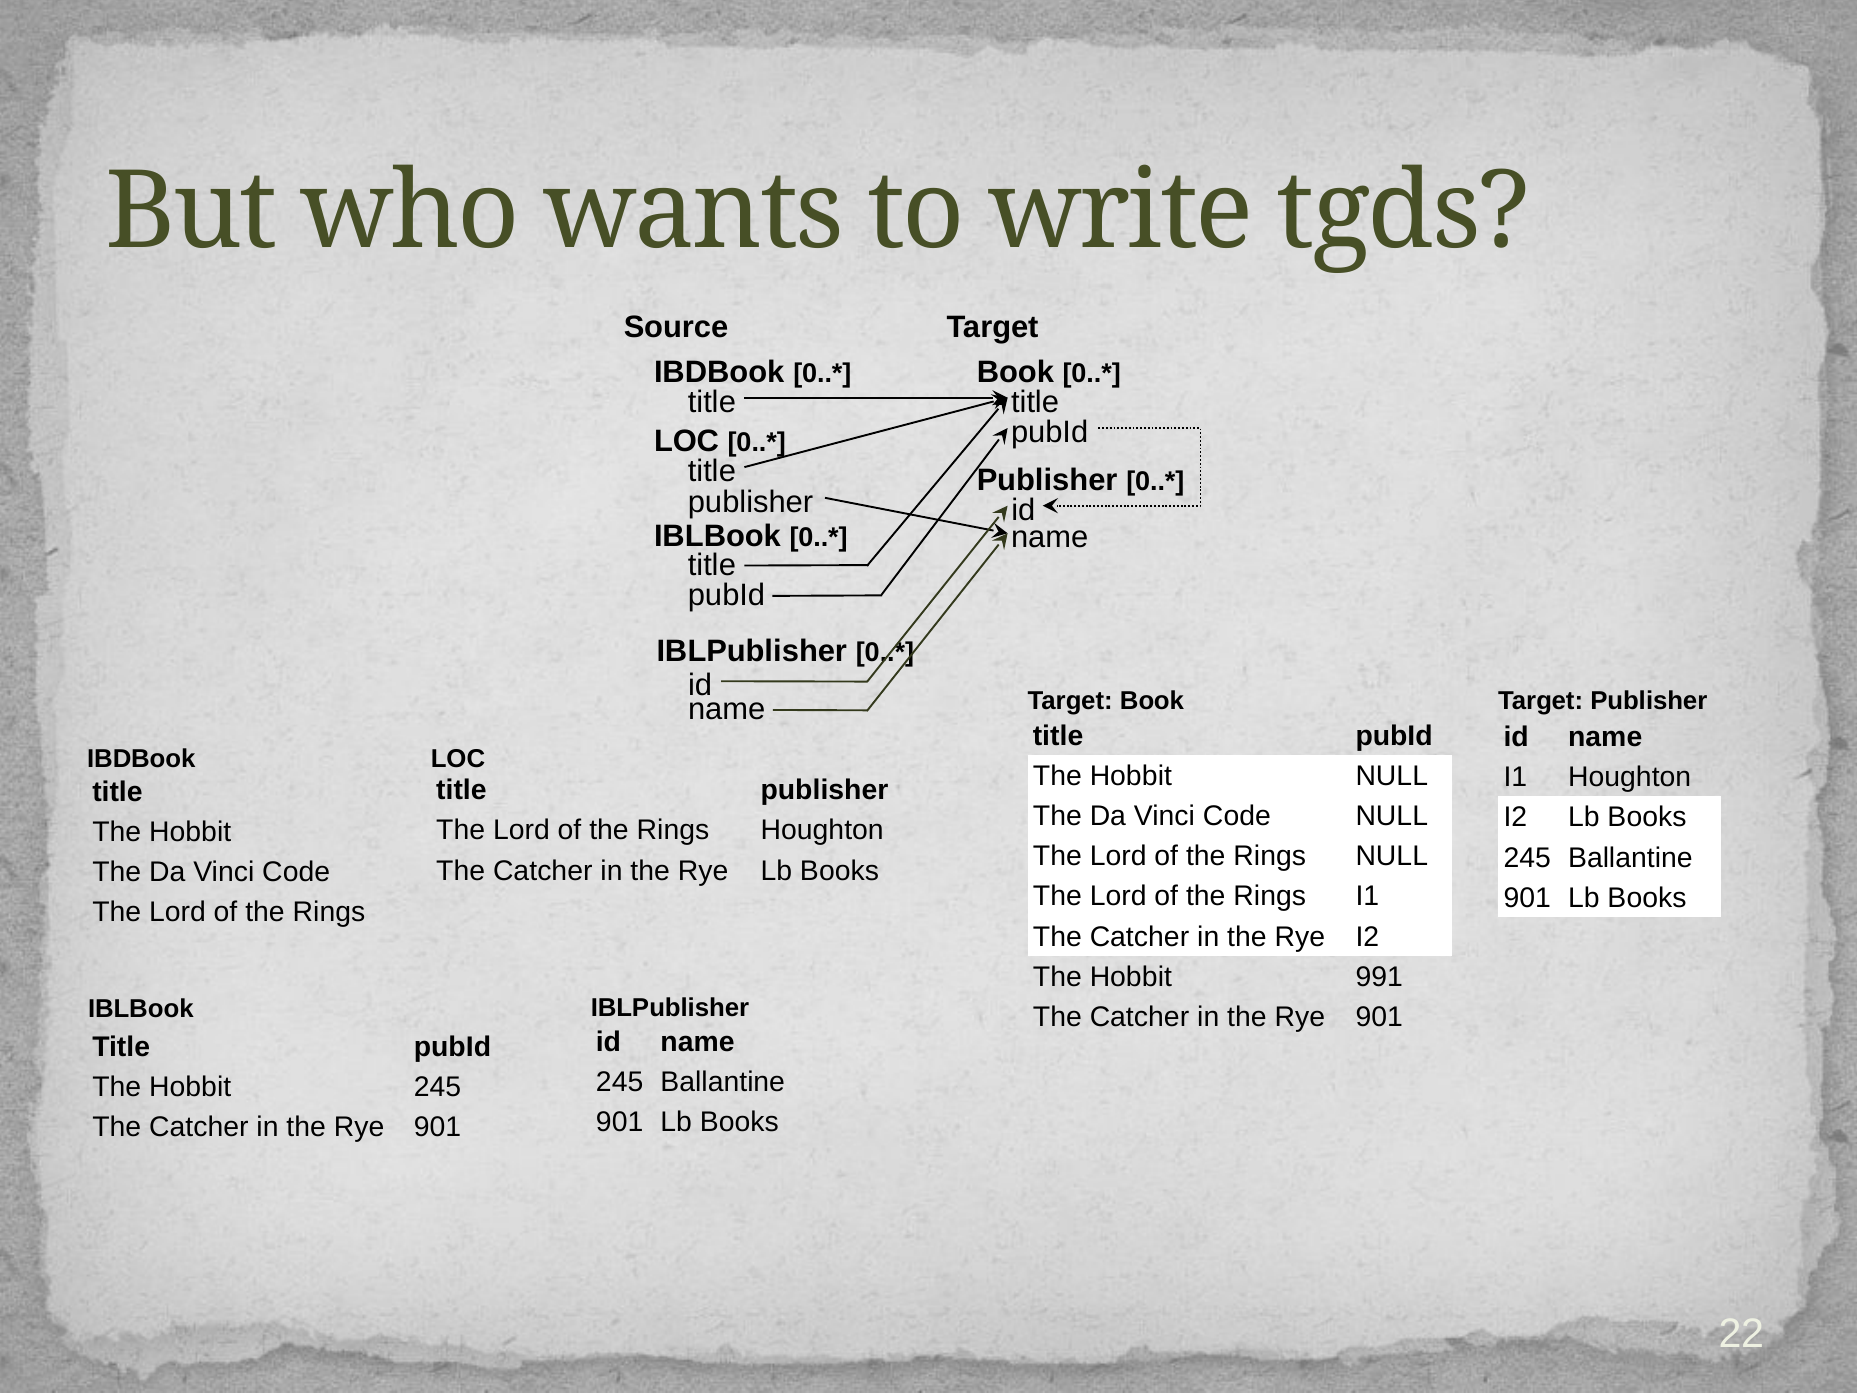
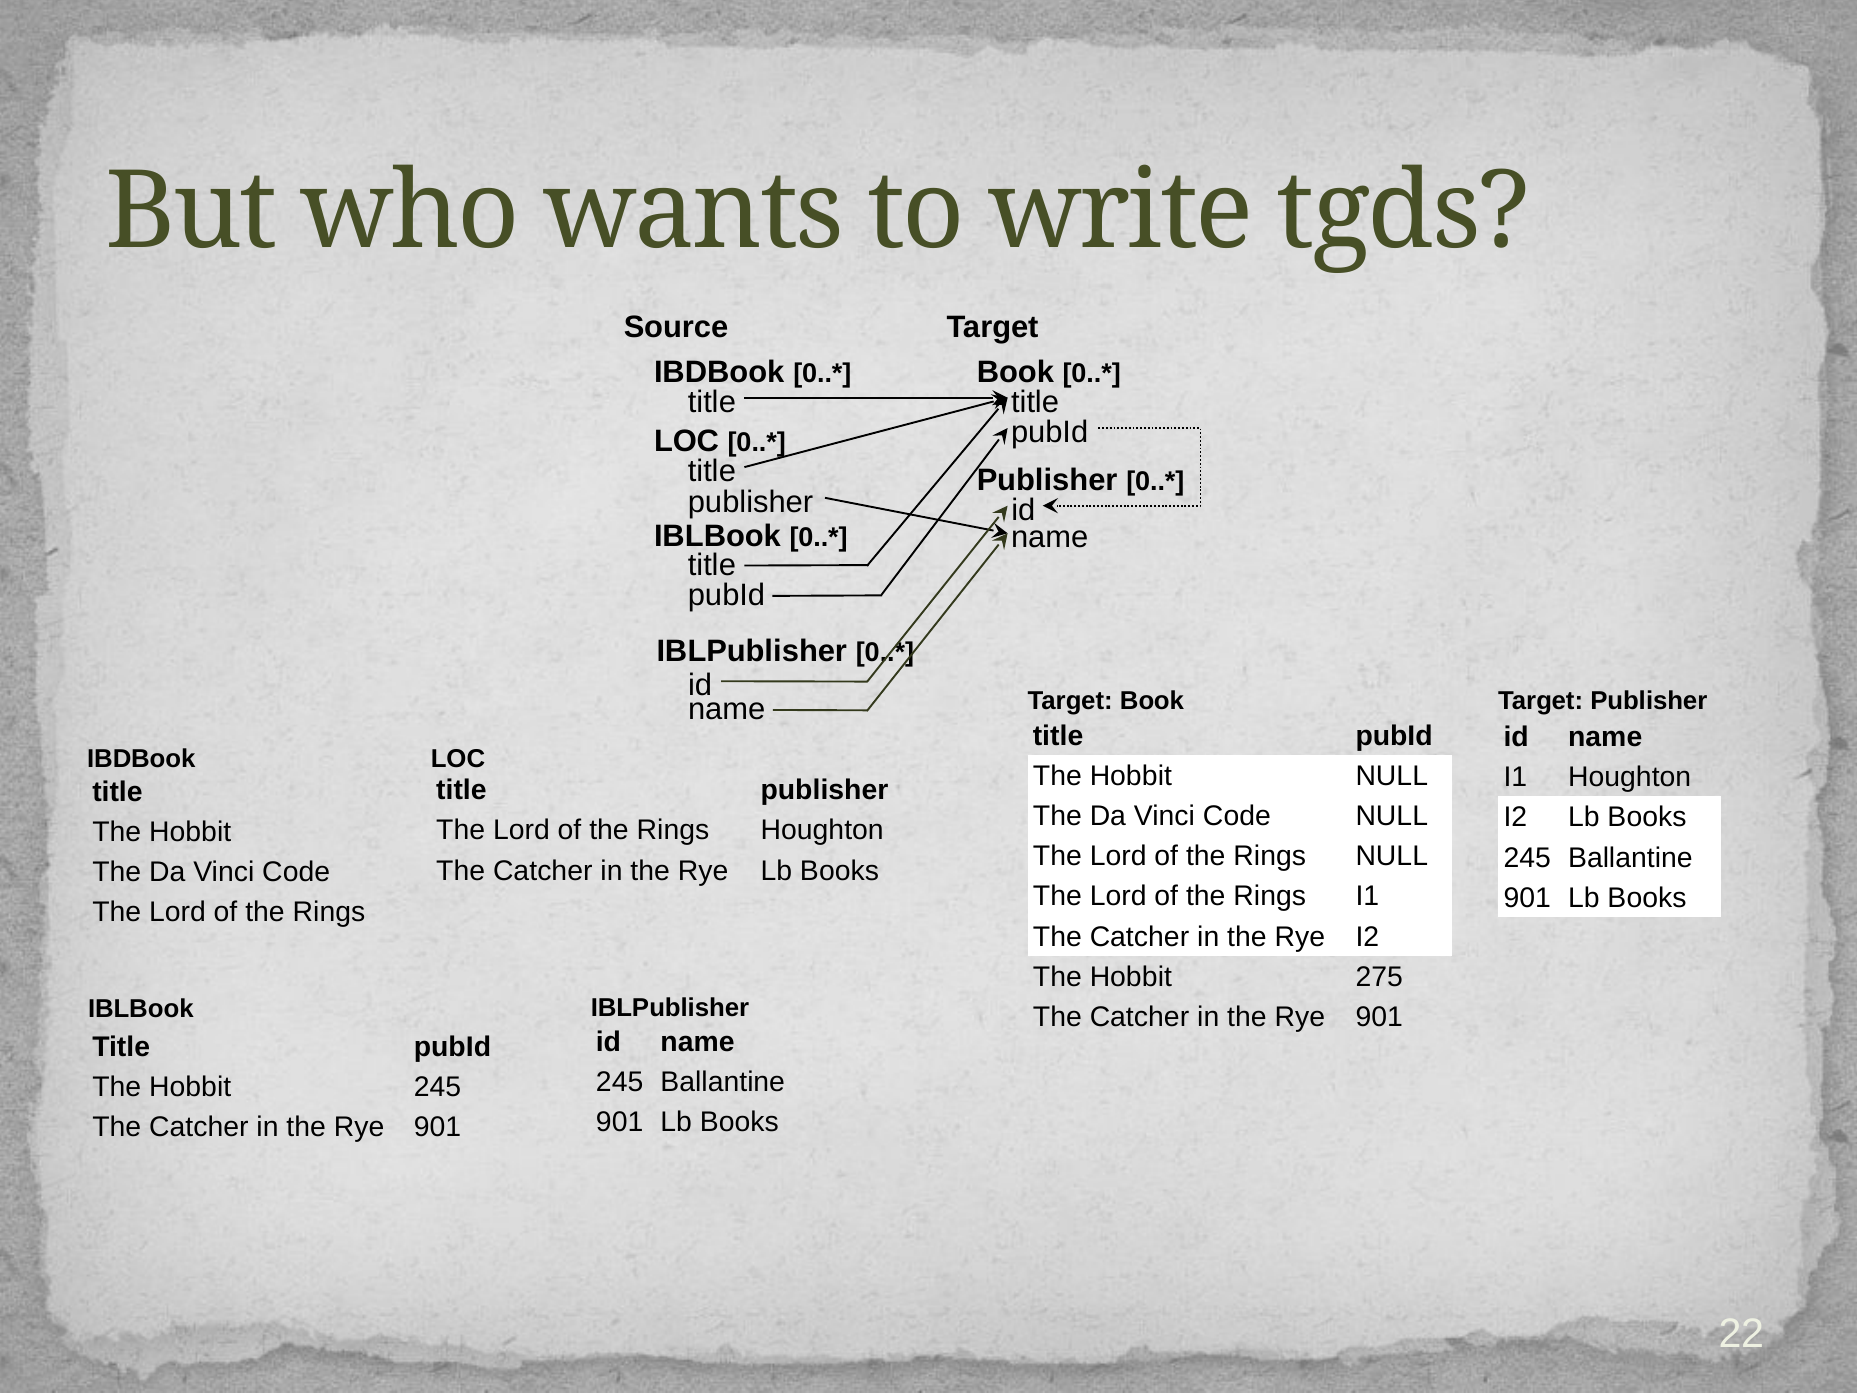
991: 991 -> 275 (1379, 977)
